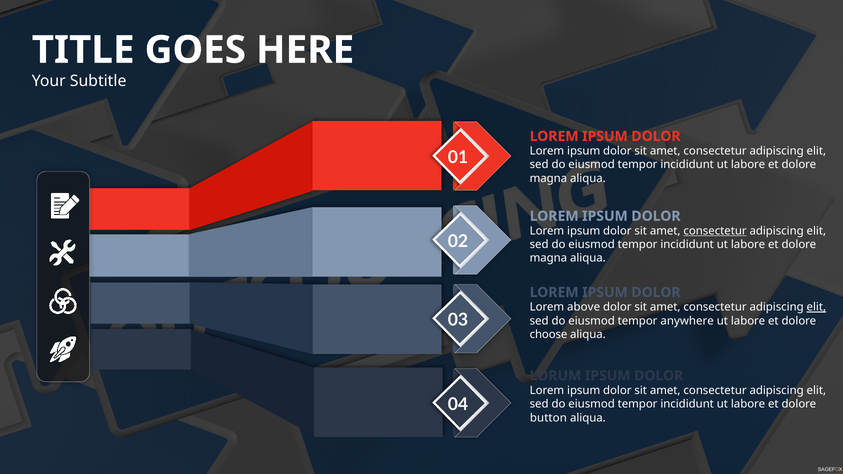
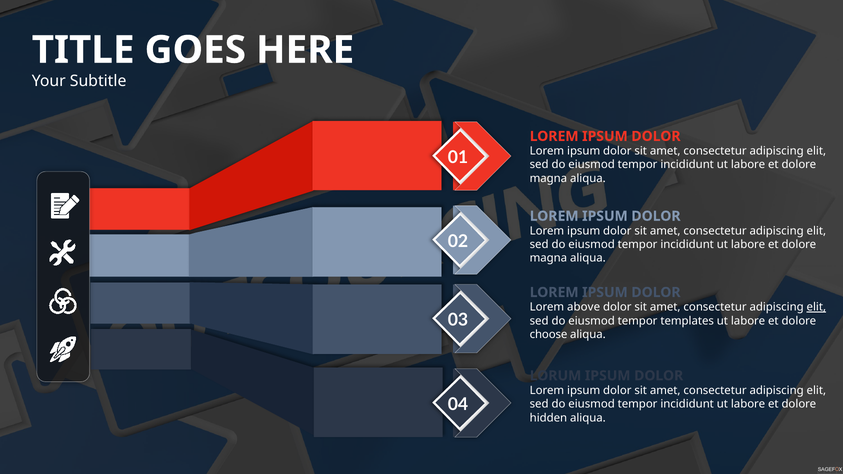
consectetur underline: present -> none (715, 231)
anywhere: anywhere -> templates (687, 321)
button: button -> hidden (548, 418)
